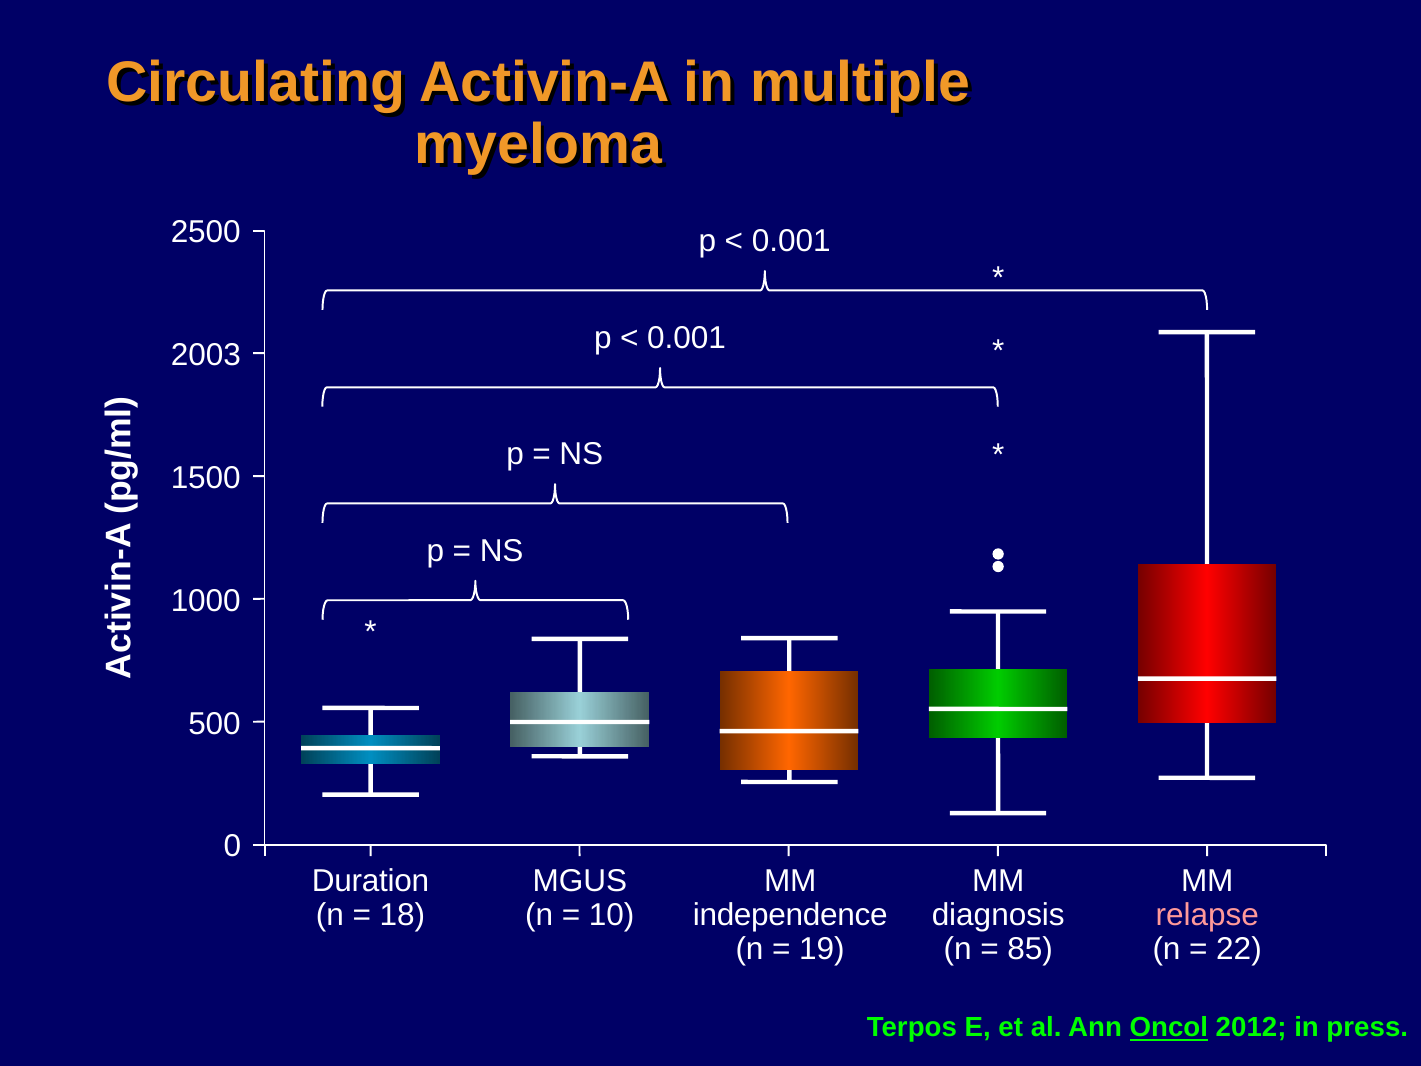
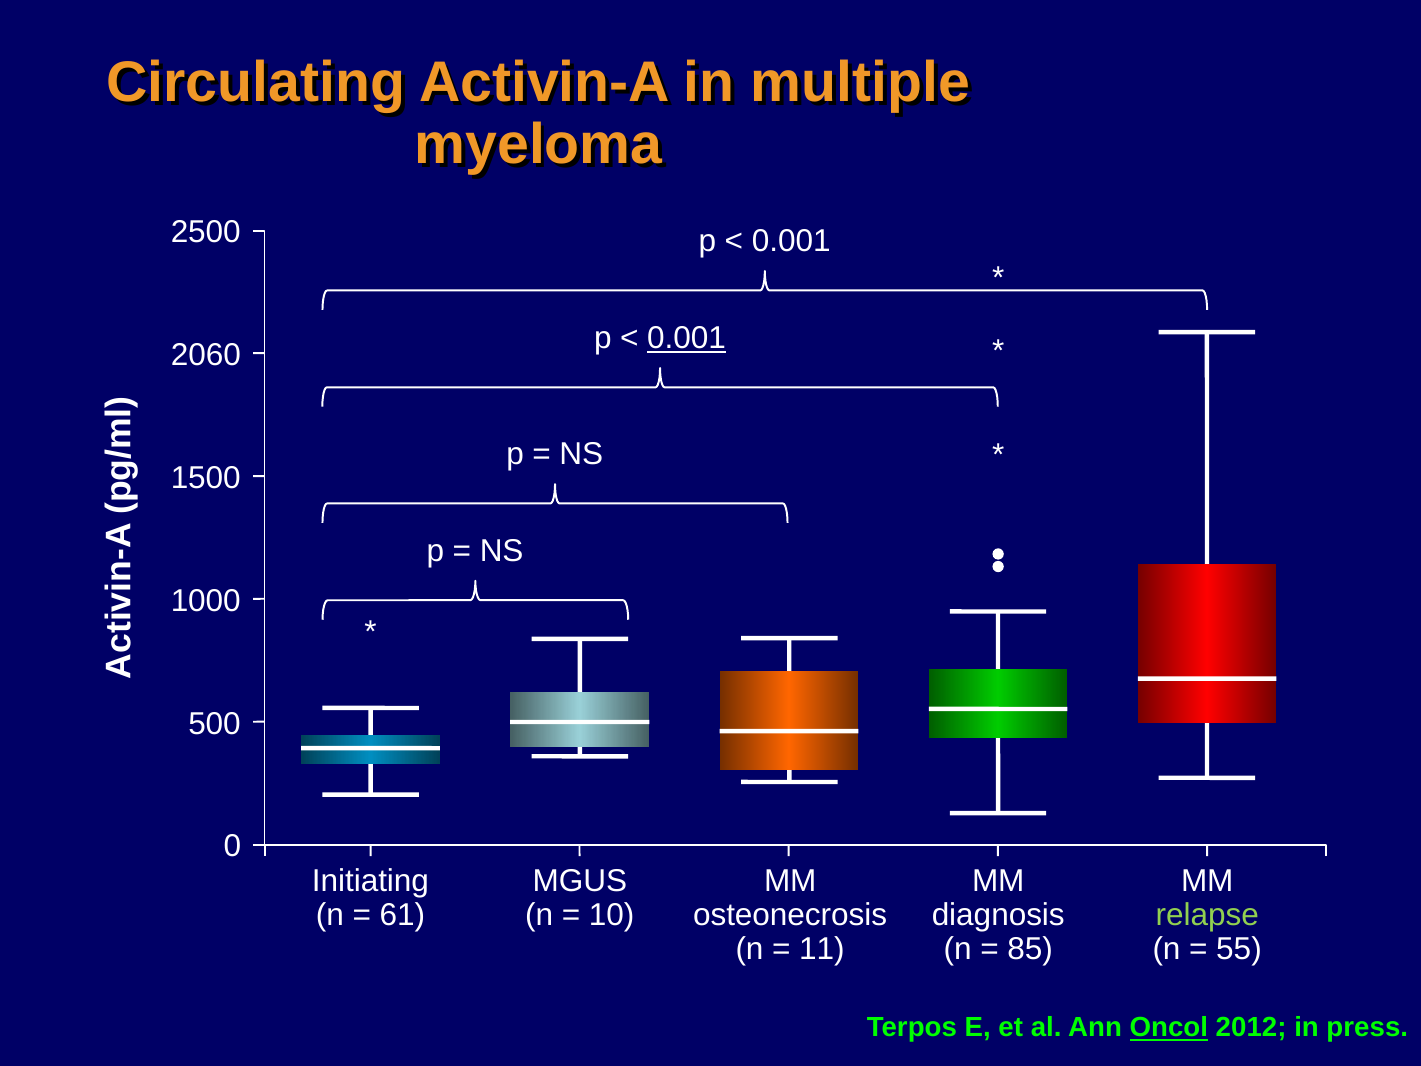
0.001 underline: none -> present (687, 338)
2003: 2003 -> 2060 (206, 355)
Duration: Duration -> Initiating (370, 881)
18: 18 -> 61 (402, 915)
independence: independence -> osteonecrosis (790, 915)
relapse colour: pink -> light green (1207, 915)
19: 19 -> 11 (822, 949)
22: 22 -> 55 (1239, 949)
